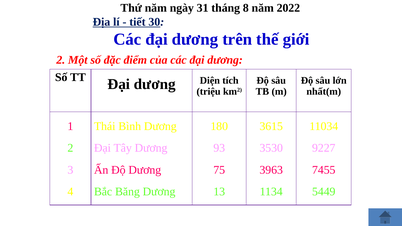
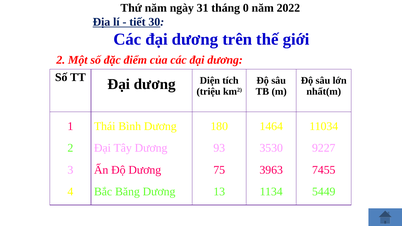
8: 8 -> 0 (246, 8)
3615: 3615 -> 1464 (271, 126)
